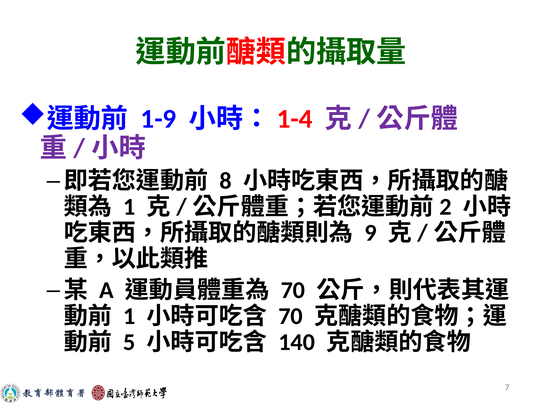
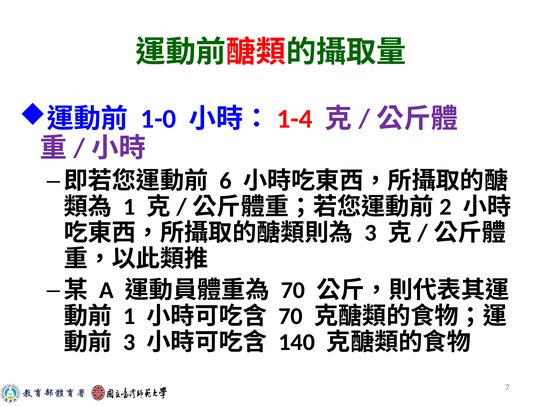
1-9: 1-9 -> 1-0 (159, 119)
8: 8 -> 6 (226, 181)
9: 9 -> 3 (370, 233)
5: 5 -> 3 (129, 343)
